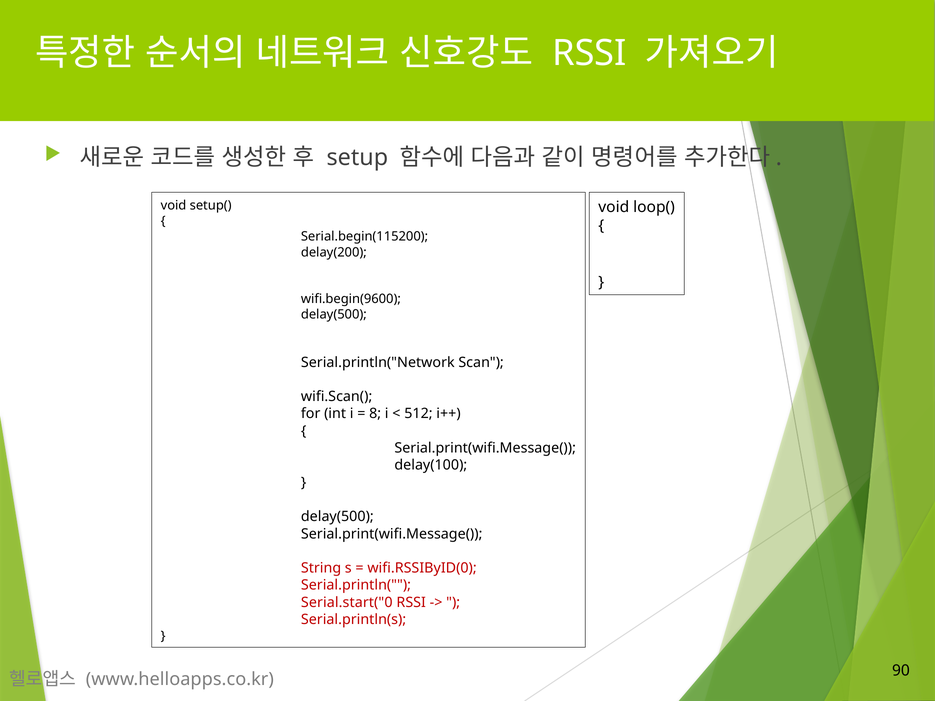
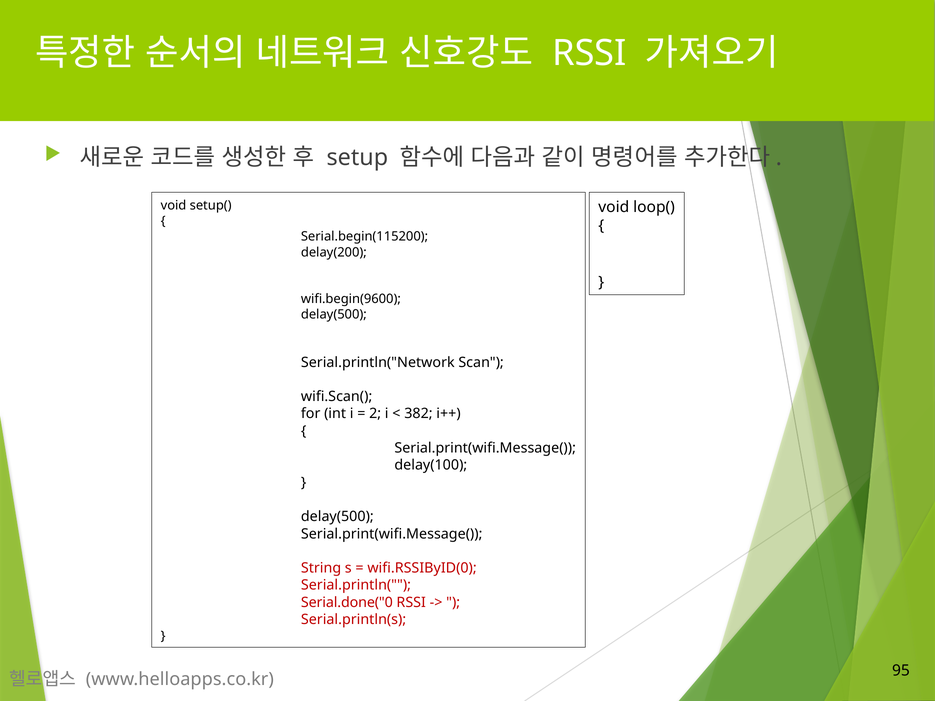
8: 8 -> 2 (375, 414)
512: 512 -> 382 (418, 414)
Serial.start("0: Serial.start("0 -> Serial.done("0 (347, 603)
90: 90 -> 95 (901, 671)
